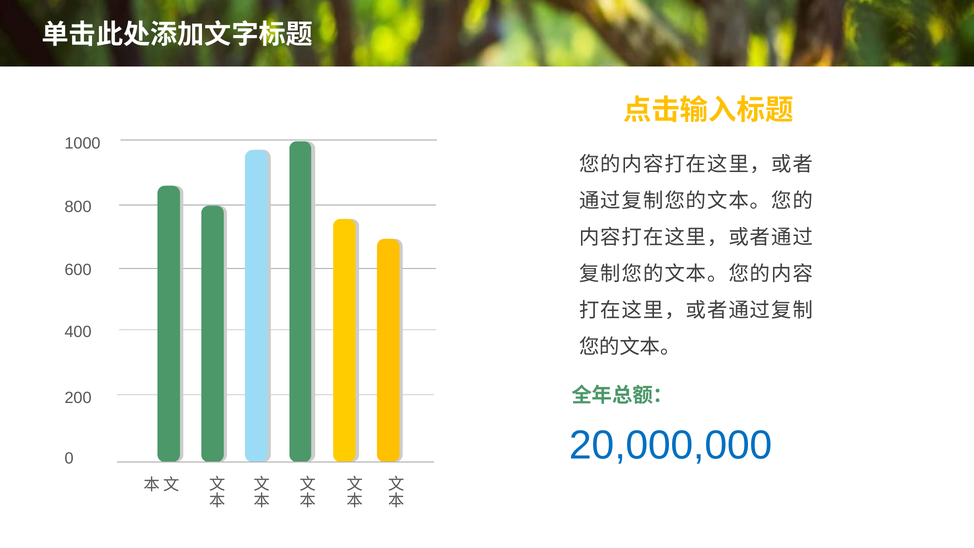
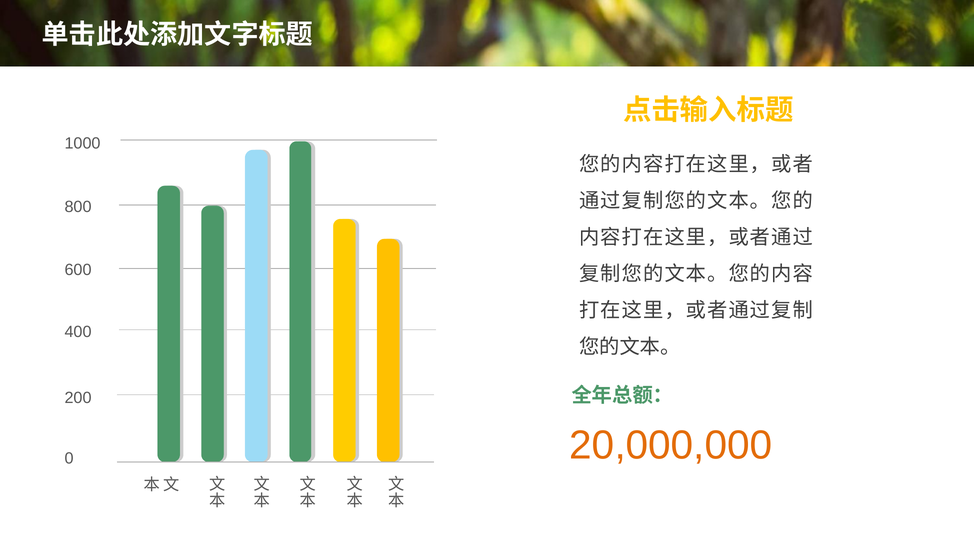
20,000,000 colour: blue -> orange (671, 445)
